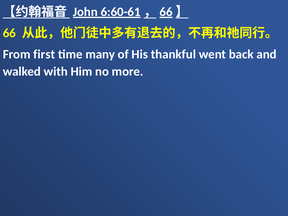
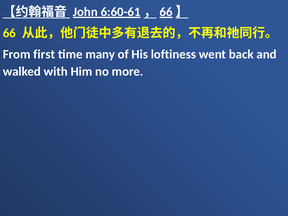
thankful: thankful -> loftiness (173, 54)
